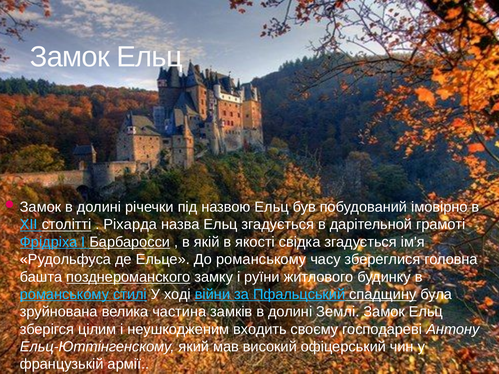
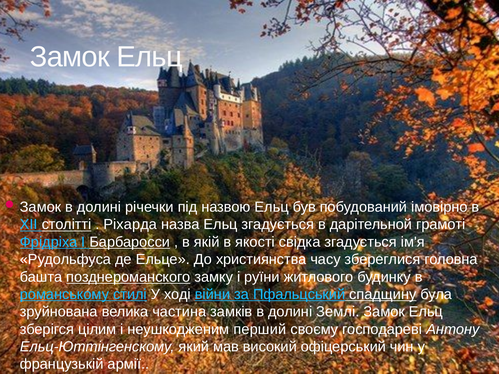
До романському: романському -> християнства (261, 260)
входить: входить -> перший (260, 329)
